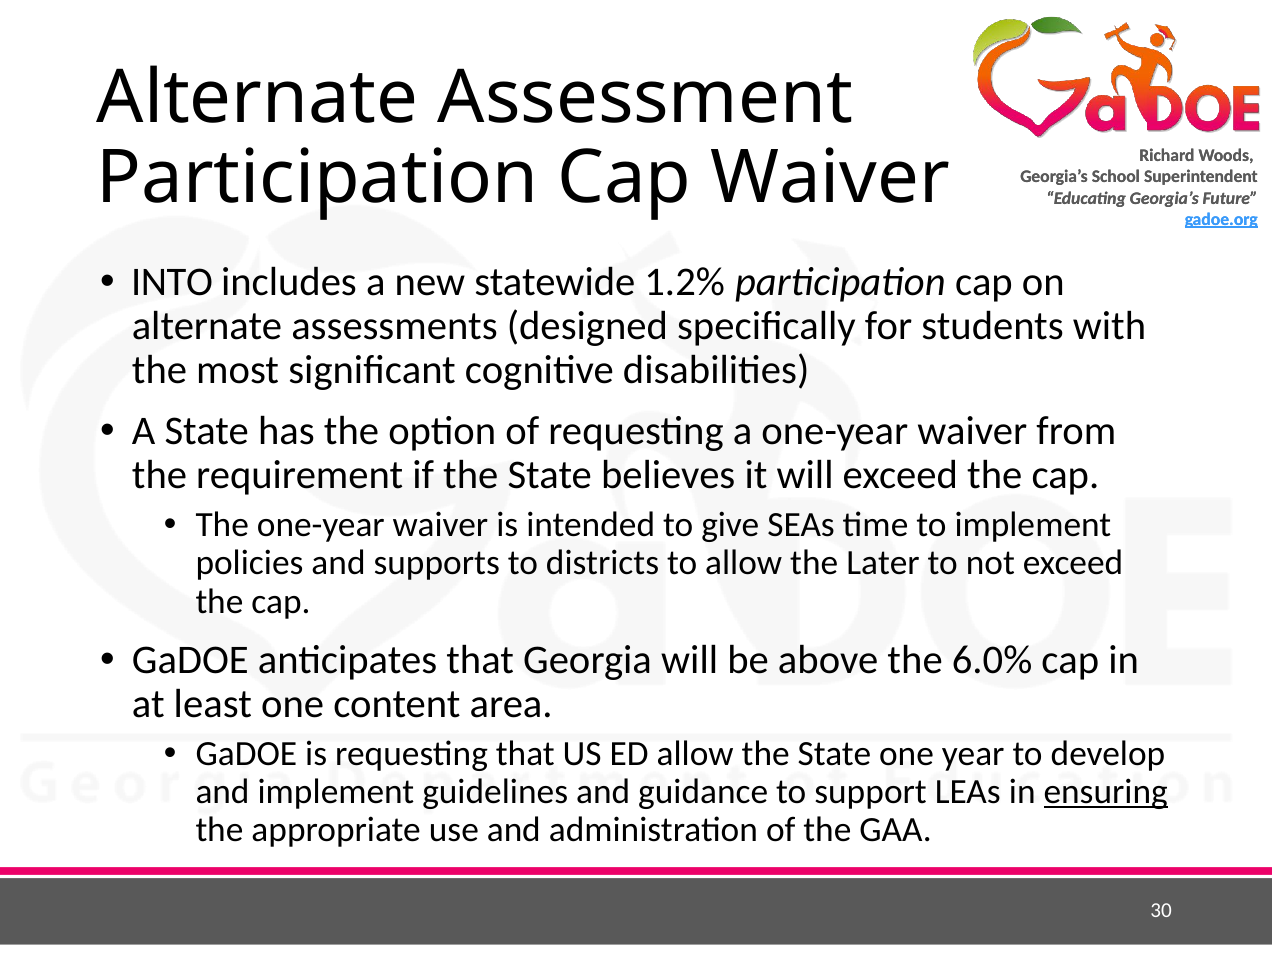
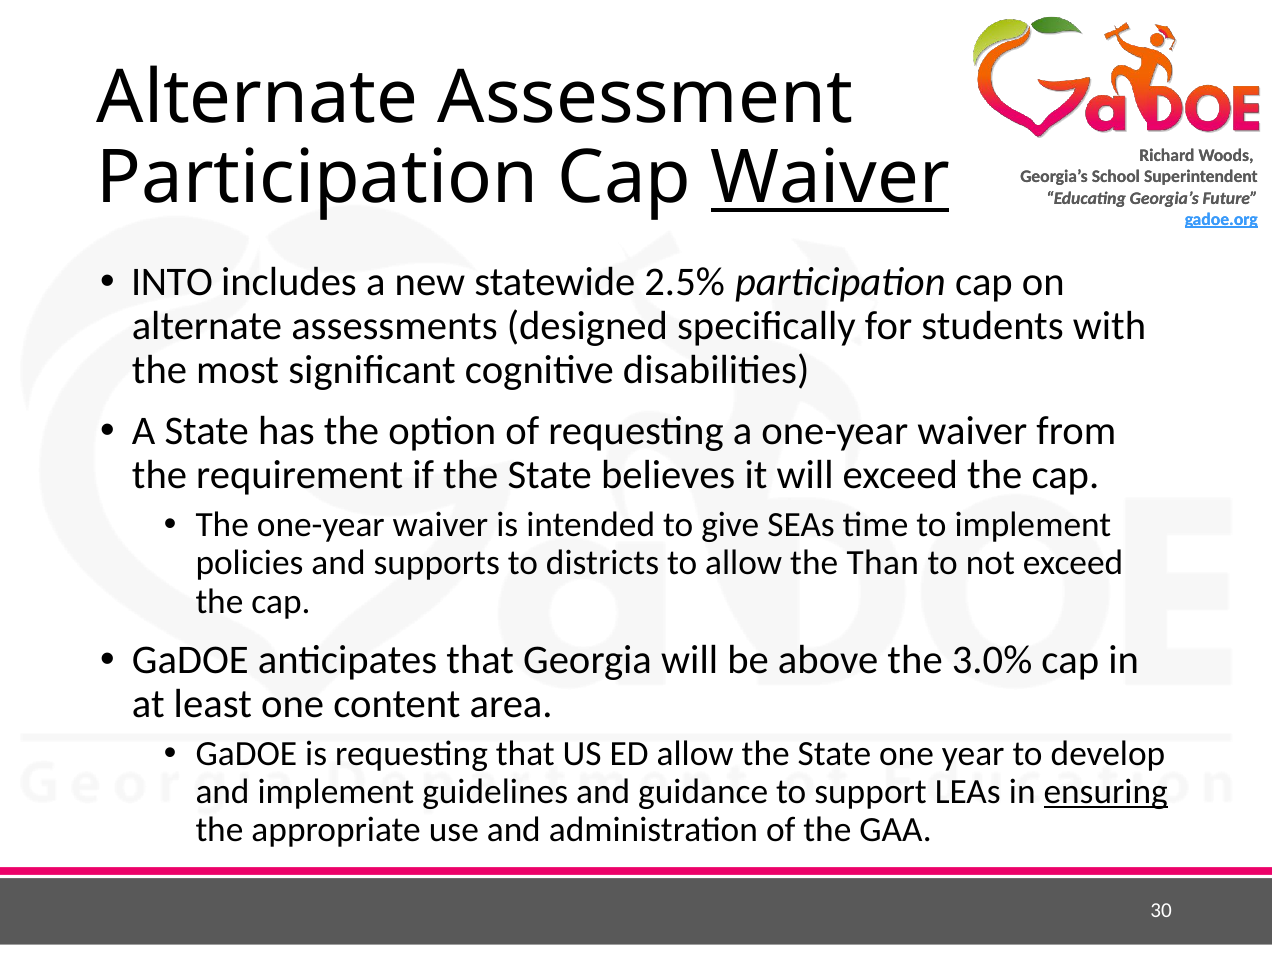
Waiver underline: none -> present (830, 178)
1.2%: 1.2% -> 2.5% (685, 282)
Later: Later -> Than (883, 563)
6.0%: 6.0% -> 3.0% (992, 660)
